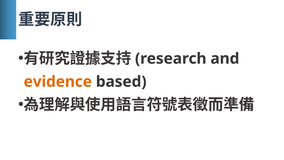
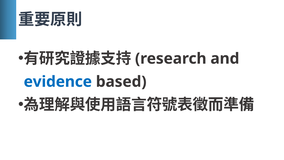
evidence colour: orange -> blue (58, 82)
